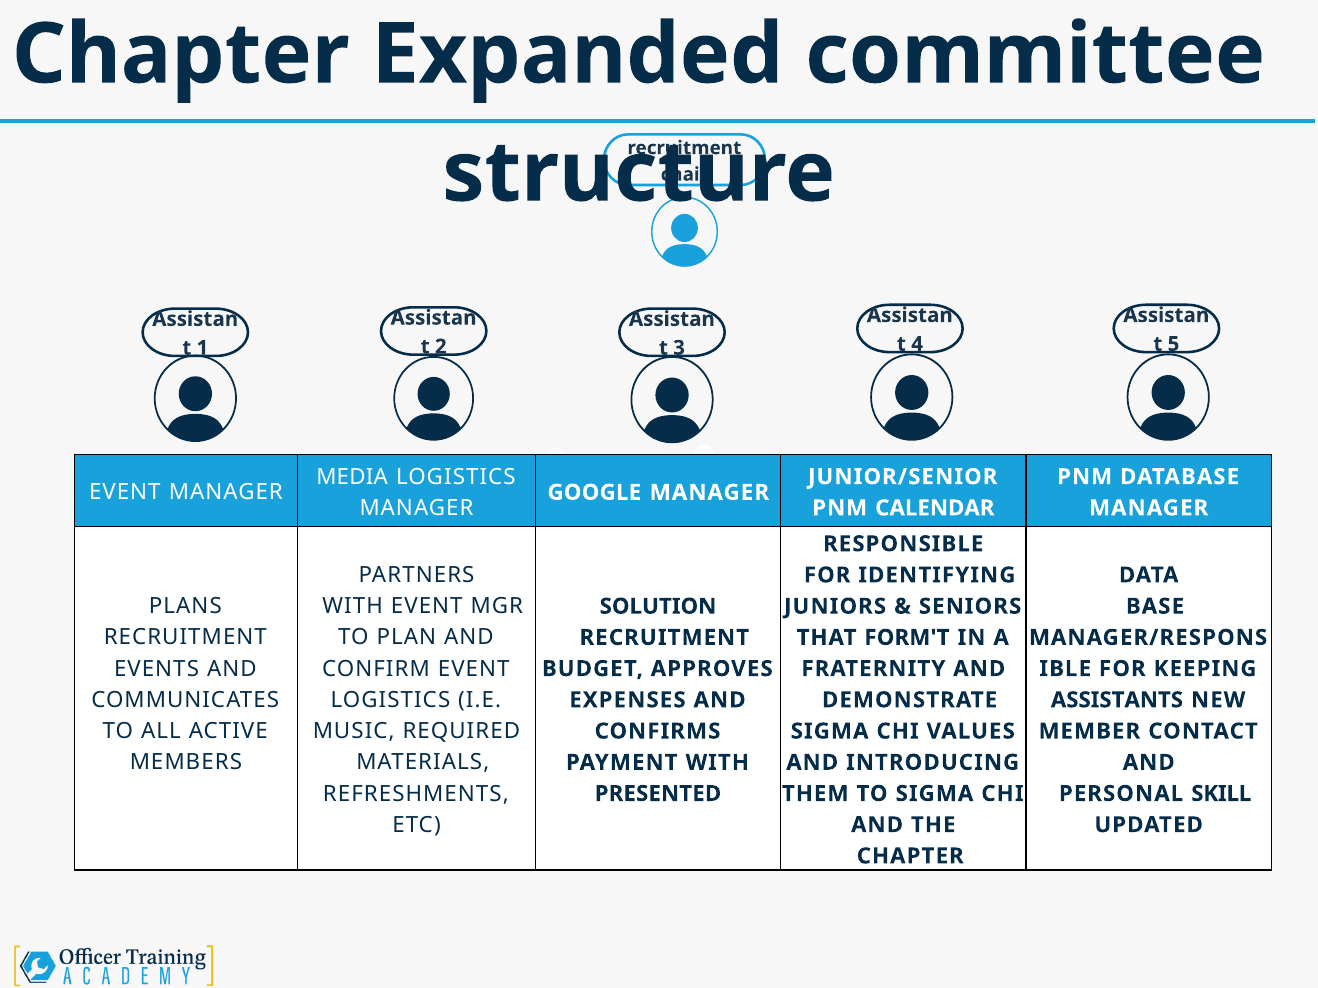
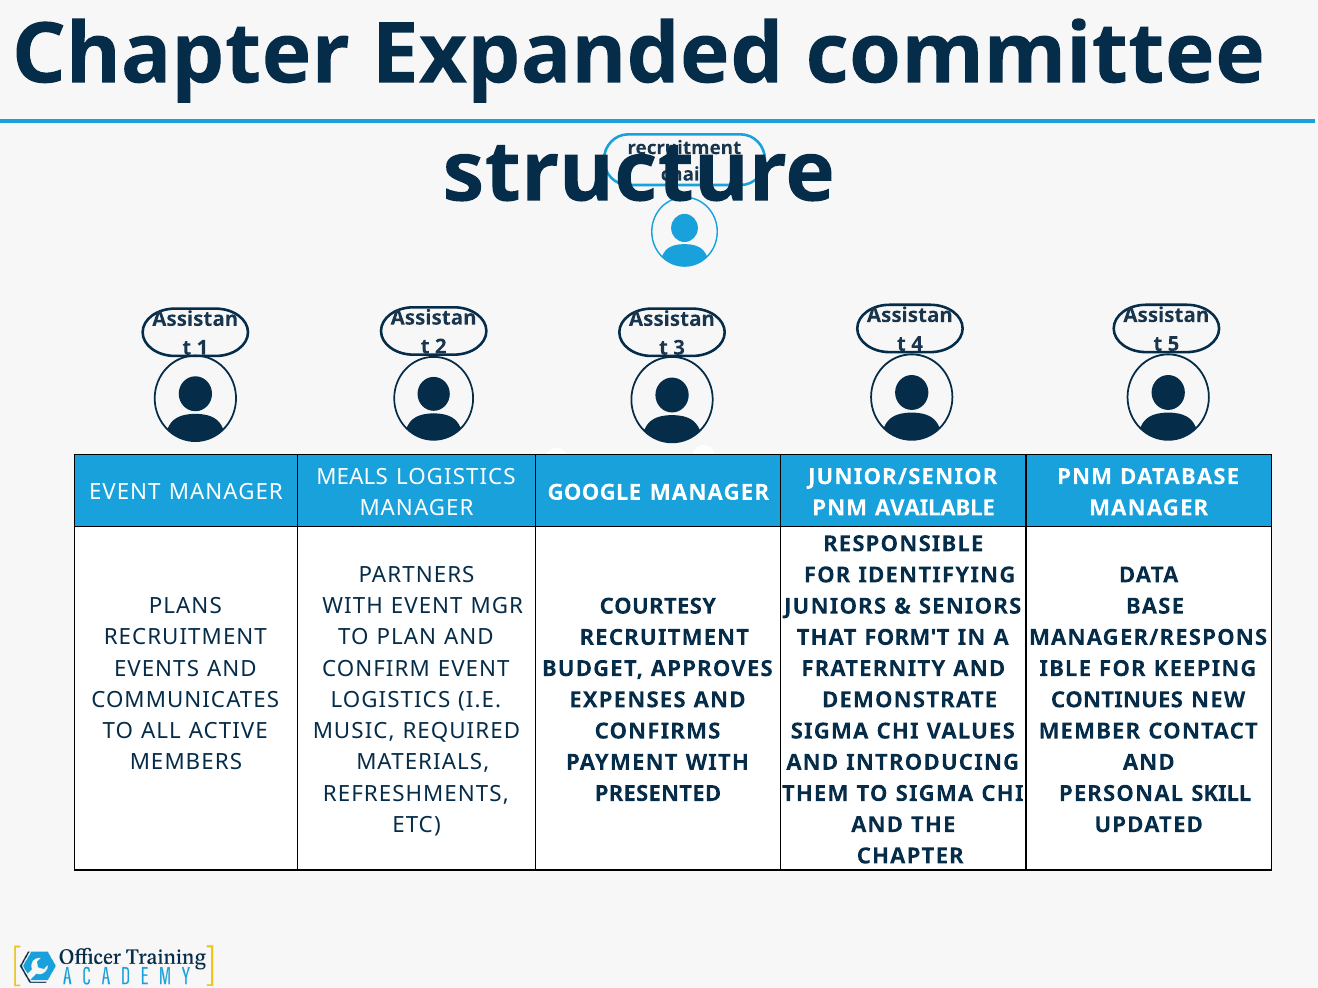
MEDIA: MEDIA -> MEALS (352, 477)
CALENDAR: CALENDAR -> AVAILABLE (935, 508)
SOLUTION: SOLUTION -> COURTESY (658, 607)
ASSISTANTS: ASSISTANTS -> CONTINUES (1117, 700)
